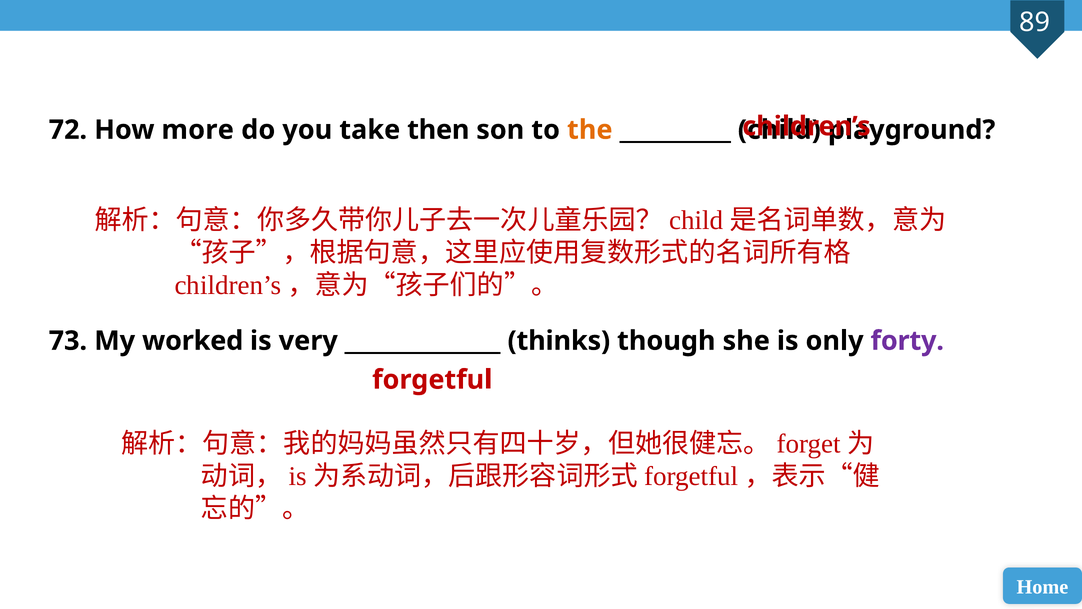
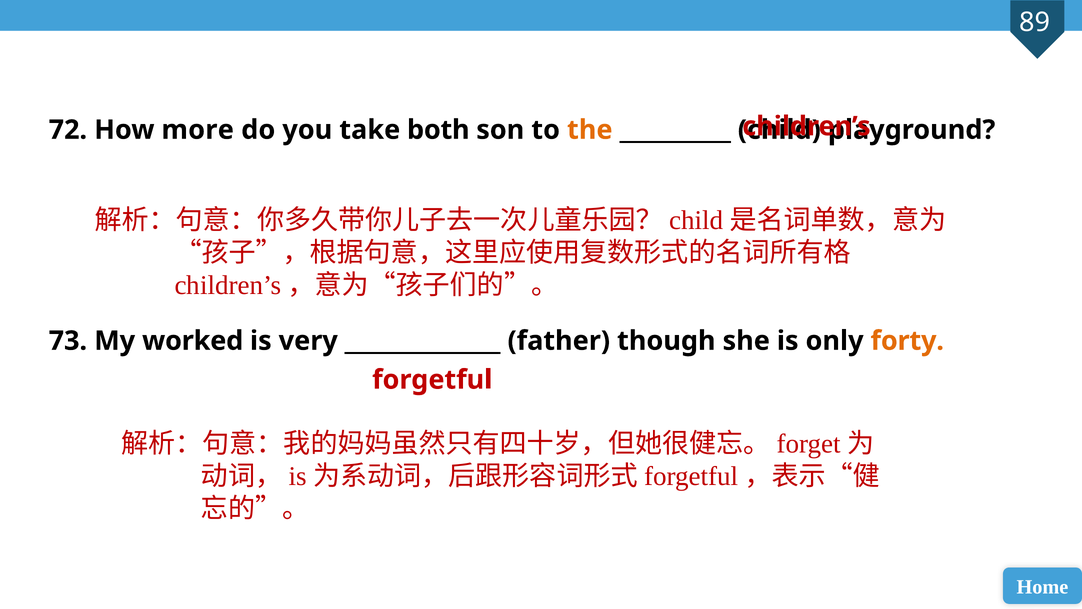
then: then -> both (438, 130)
thinks: thinks -> father (559, 341)
forty colour: purple -> orange (907, 341)
